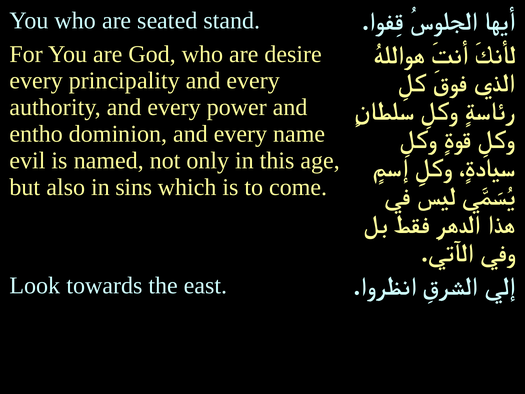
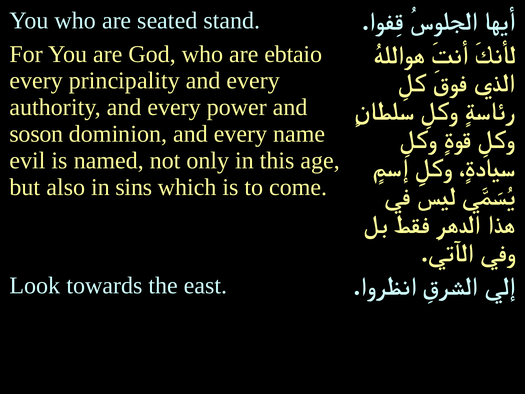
desire: desire -> ebtaio (293, 54)
entho: entho -> soson (36, 134)
